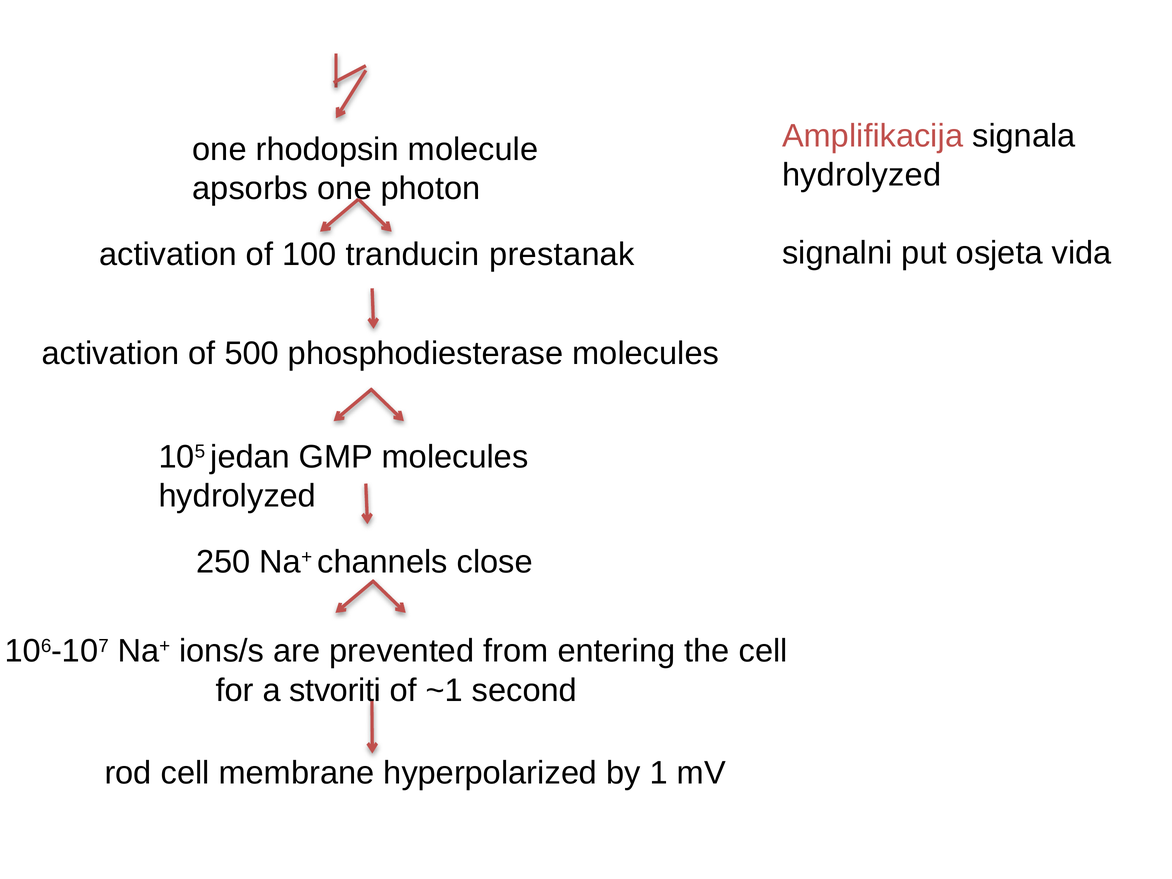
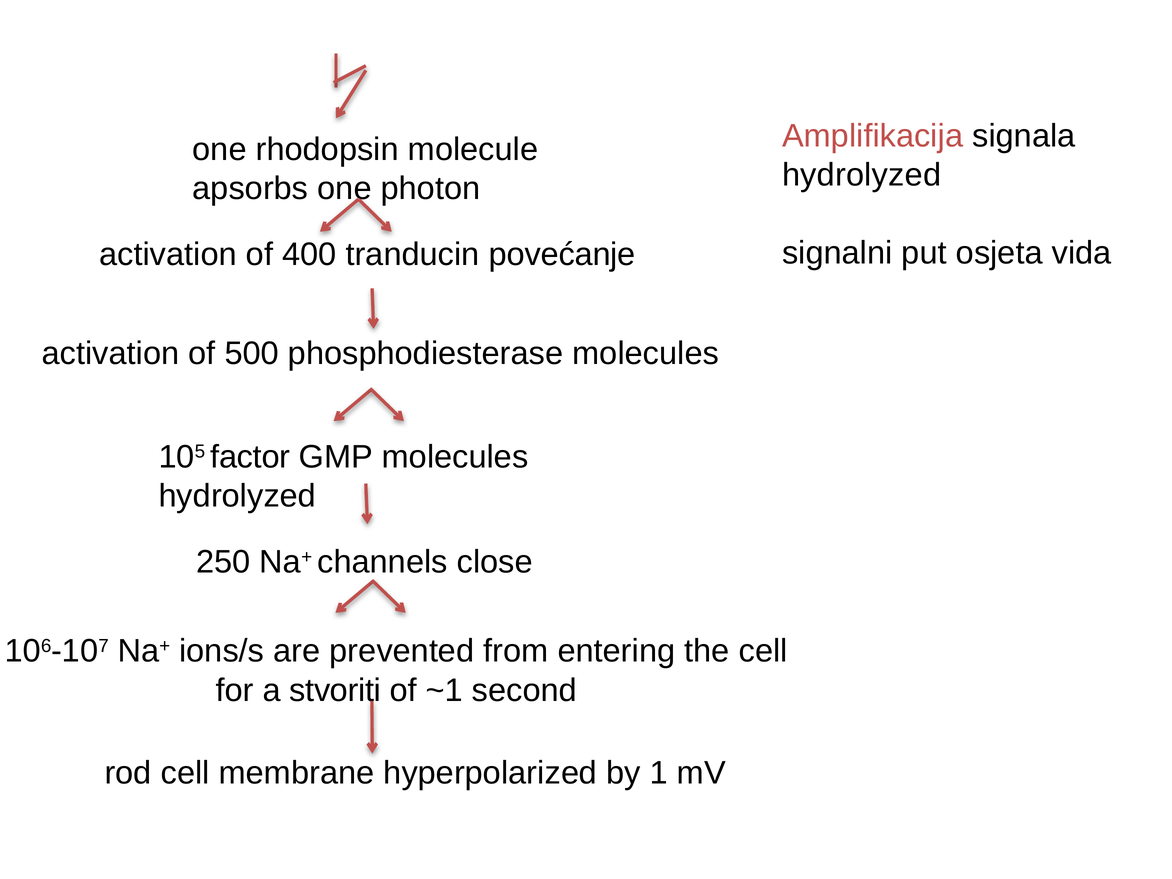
100: 100 -> 400 (309, 254)
prestanak: prestanak -> povećanje (562, 254)
jedan: jedan -> factor (250, 457)
